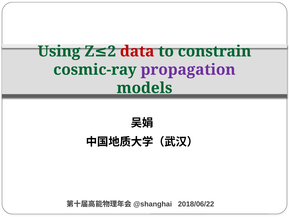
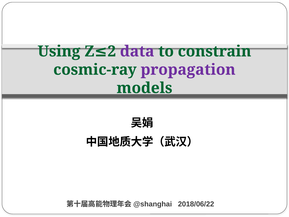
data colour: red -> purple (137, 51)
